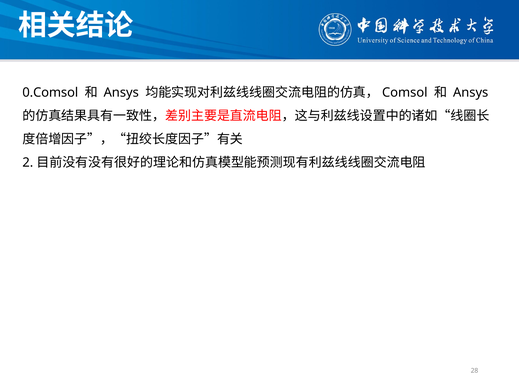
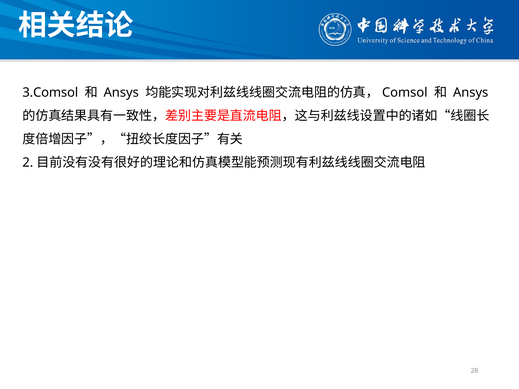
0.Comsol: 0.Comsol -> 3.Comsol (50, 93)
